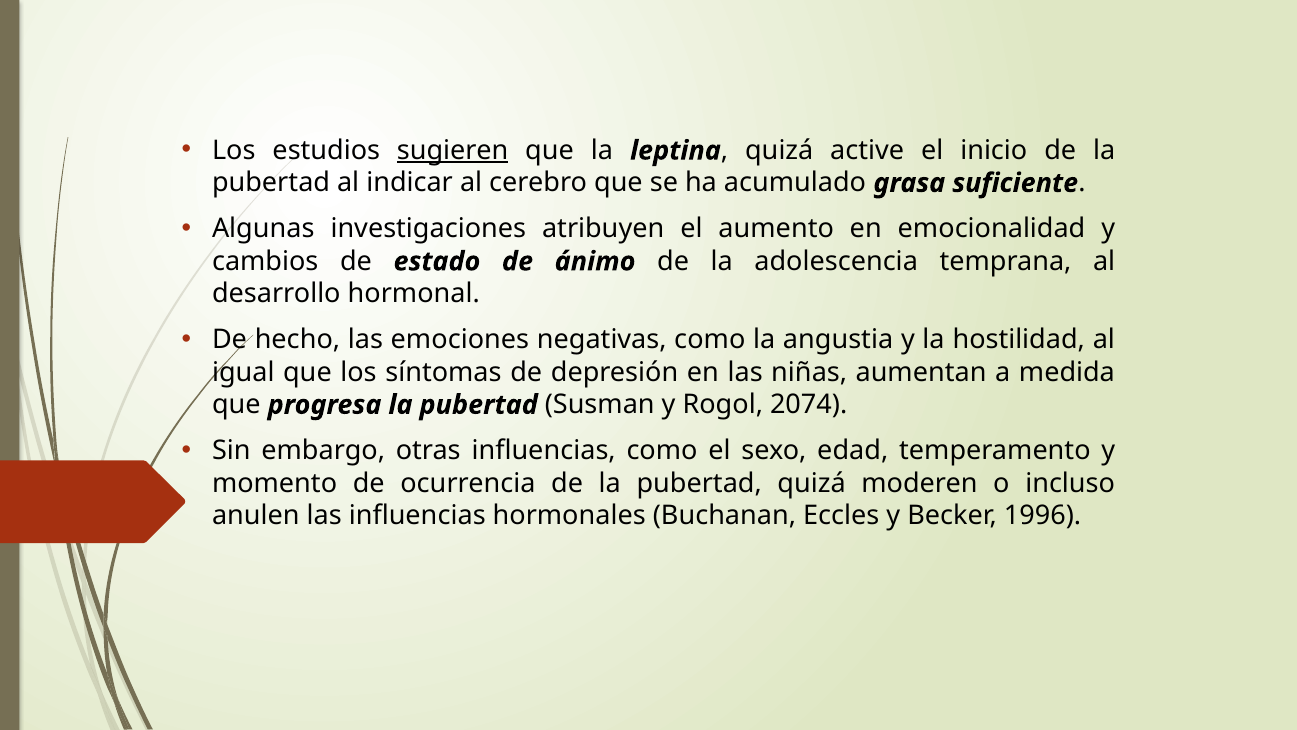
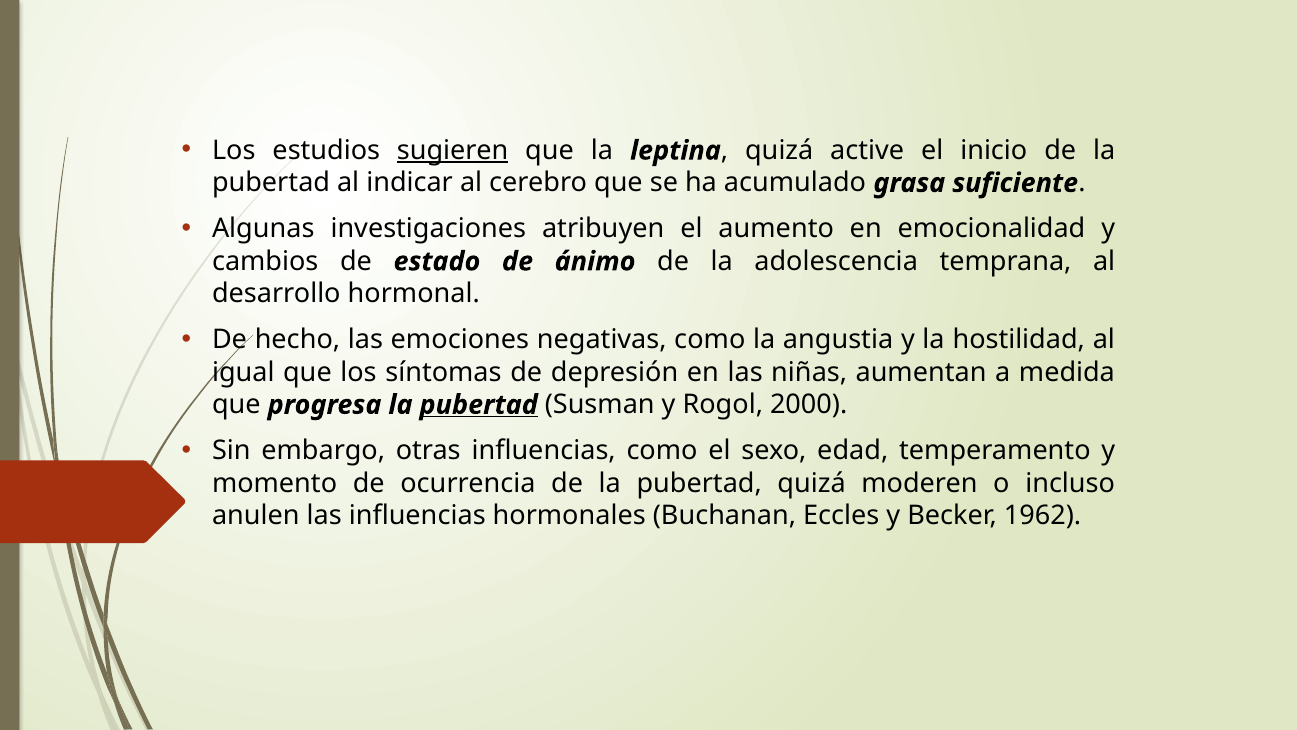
pubertad underline: none -> present (479, 405)
2074: 2074 -> 2000 (809, 405)
1996: 1996 -> 1962 (1043, 515)
